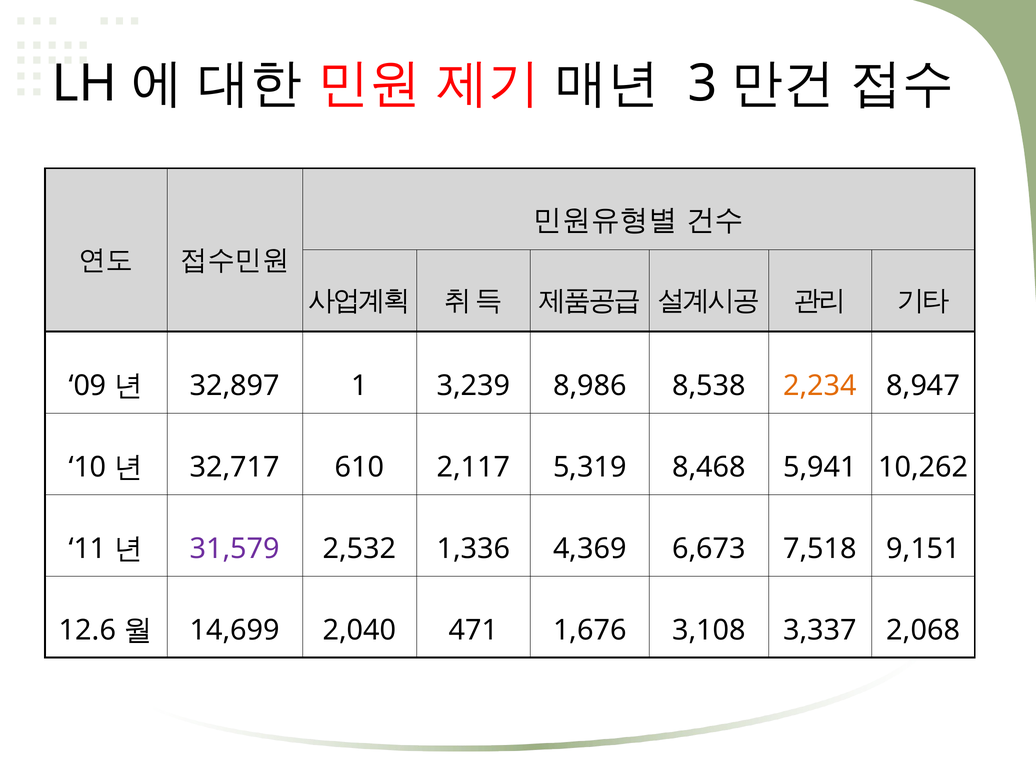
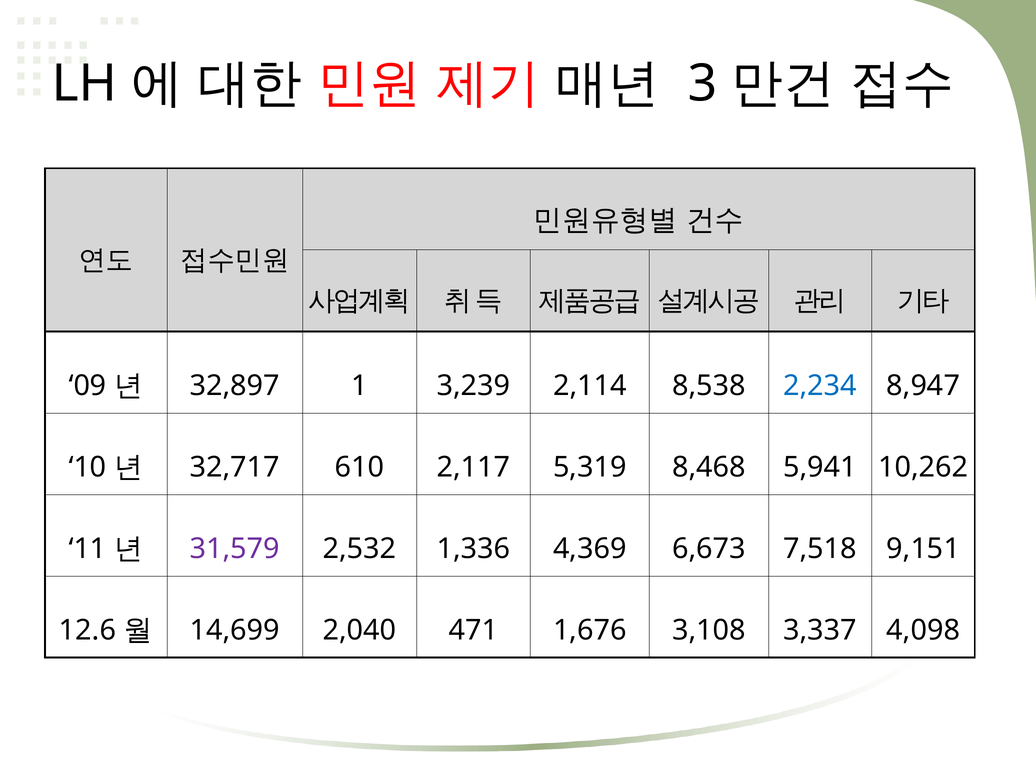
8,986: 8,986 -> 2,114 (590, 386)
2,234 colour: orange -> blue (820, 386)
2,068: 2,068 -> 4,098 (923, 630)
